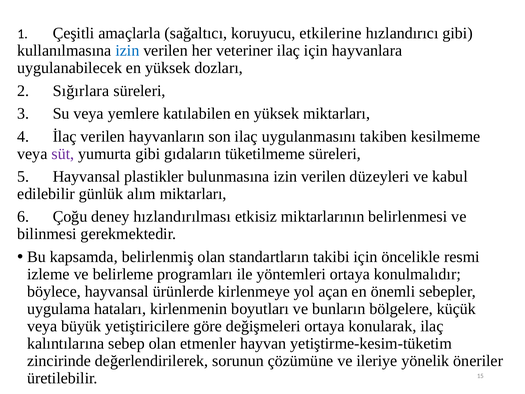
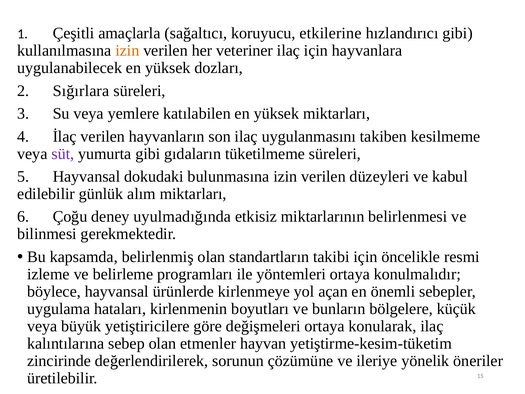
izin colour: blue -> orange (127, 51)
plastikler: plastikler -> dokudaki (154, 176)
hızlandırılması: hızlandırılması -> uyulmadığında (182, 217)
